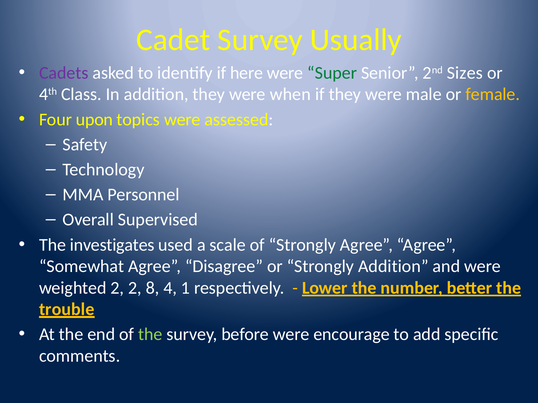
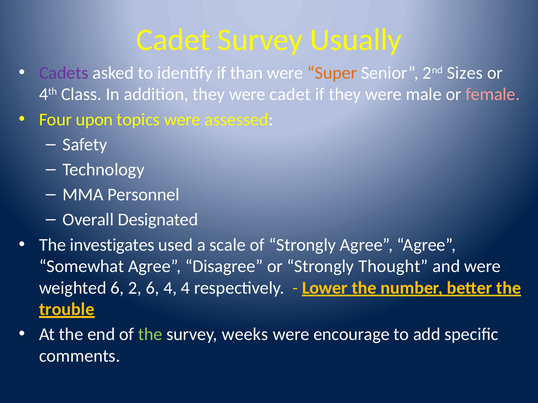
here: here -> than (247, 73)
Super colour: green -> orange (332, 73)
were when: when -> cadet (290, 95)
female colour: yellow -> pink (493, 95)
Supervised: Supervised -> Designated (158, 220)
Strongly Addition: Addition -> Thought (393, 267)
weighted 2: 2 -> 6 (117, 288)
2 8: 8 -> 6 (153, 288)
4 1: 1 -> 4 (185, 288)
before: before -> weeks (245, 335)
